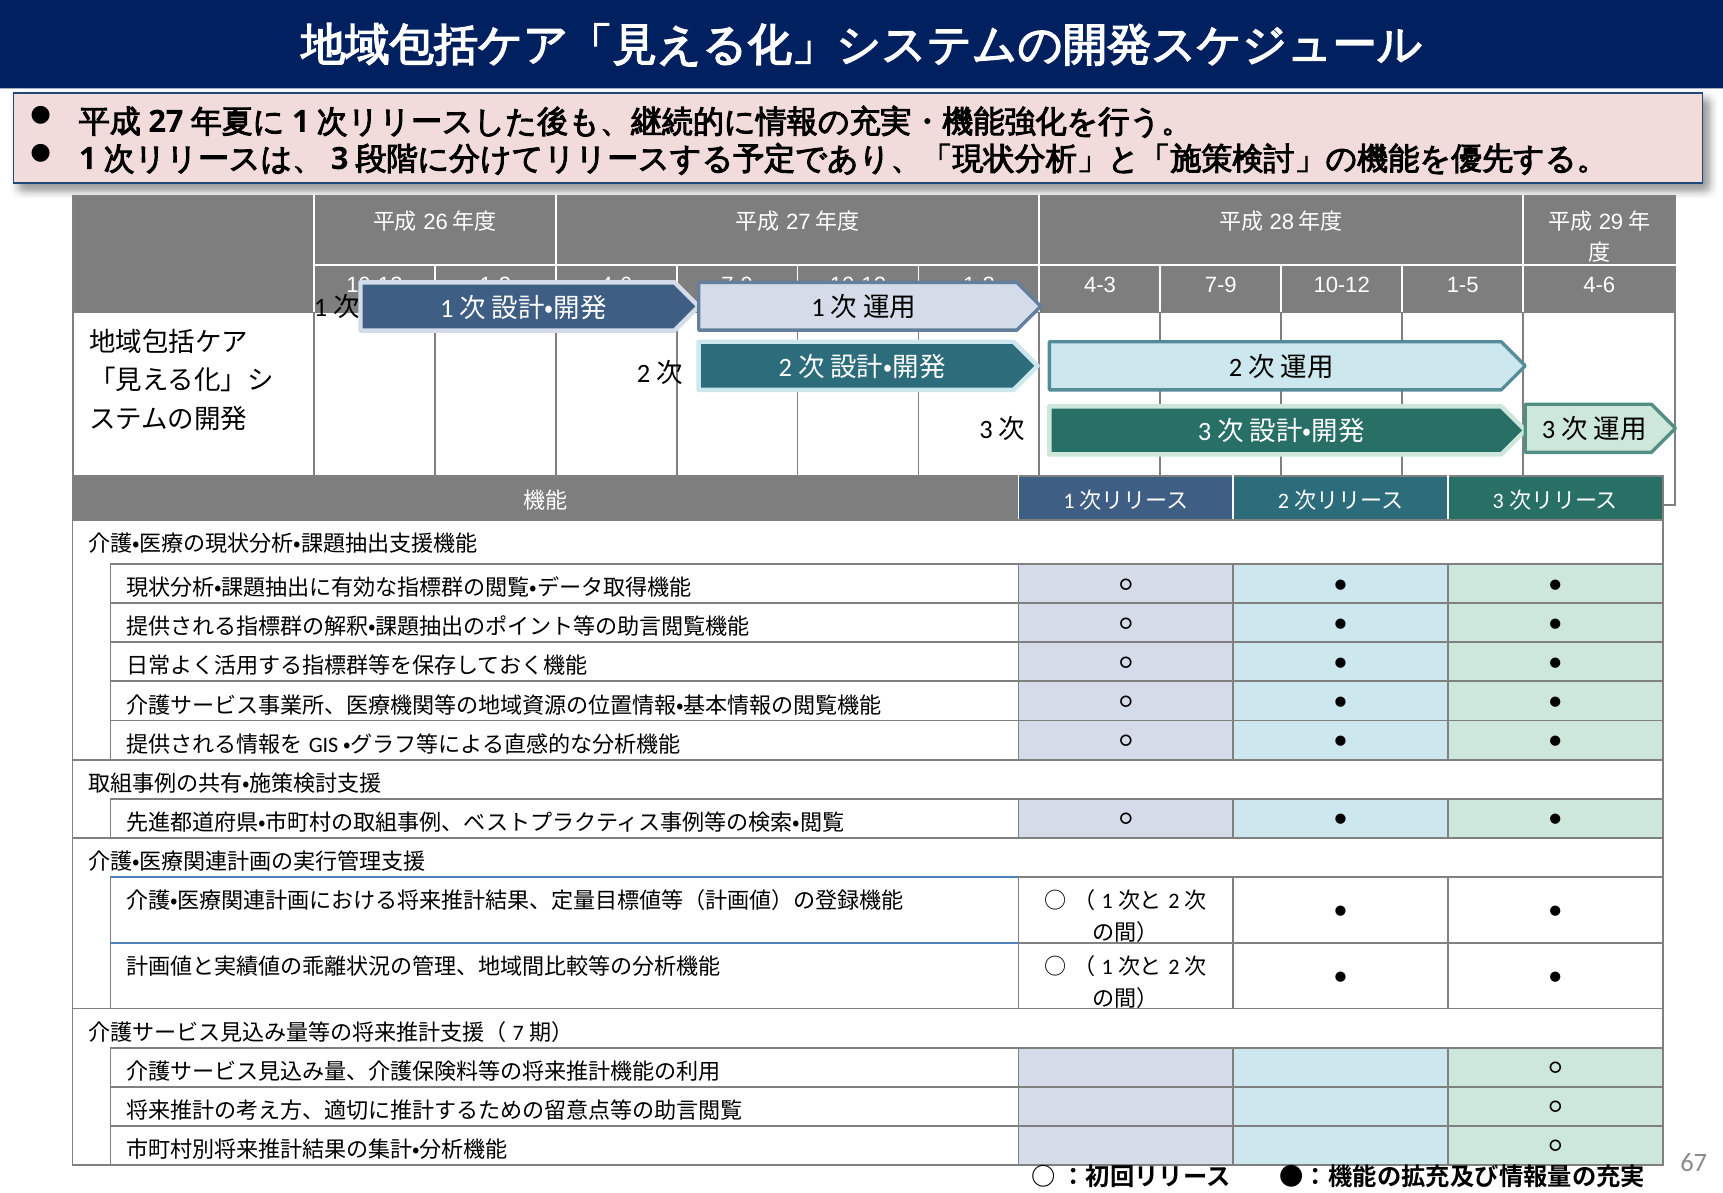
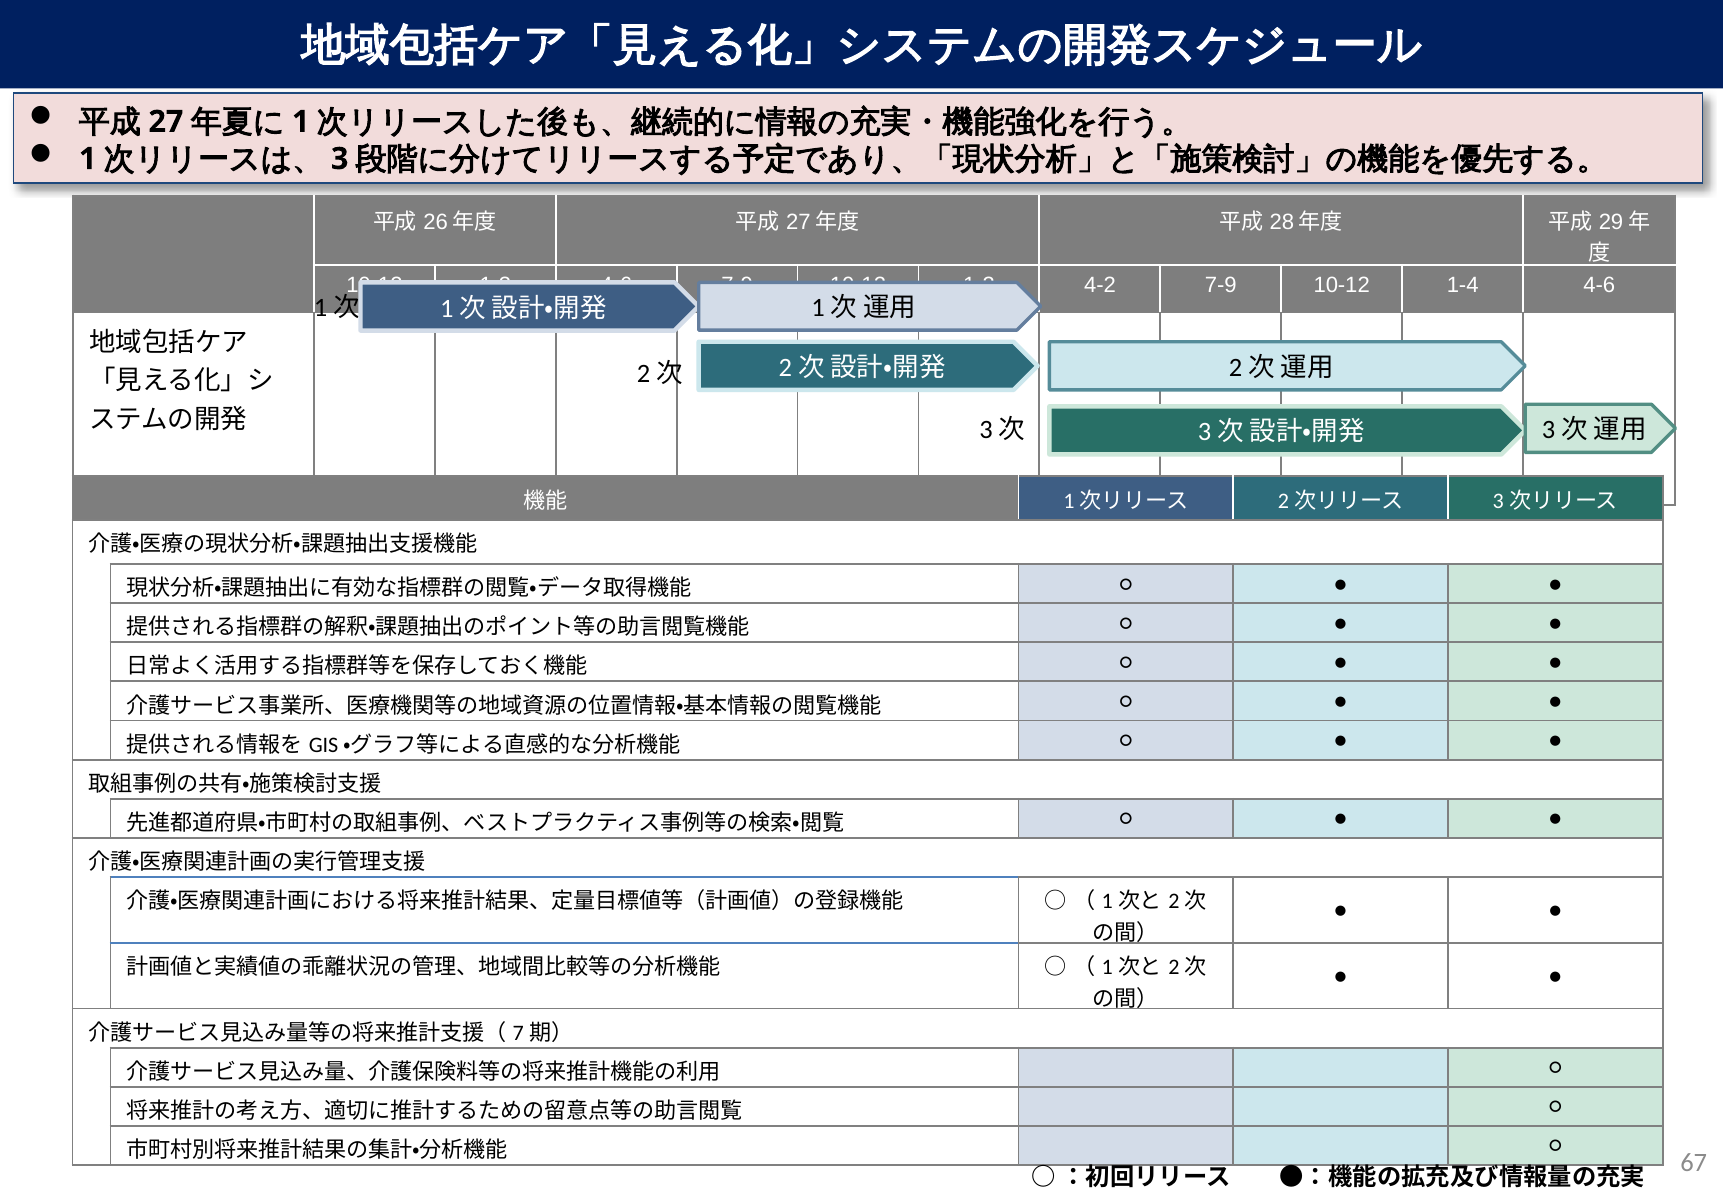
4-3: 4-3 -> 4-2 (1100, 285)
1-5: 1-5 -> 1-4 (1463, 285)
